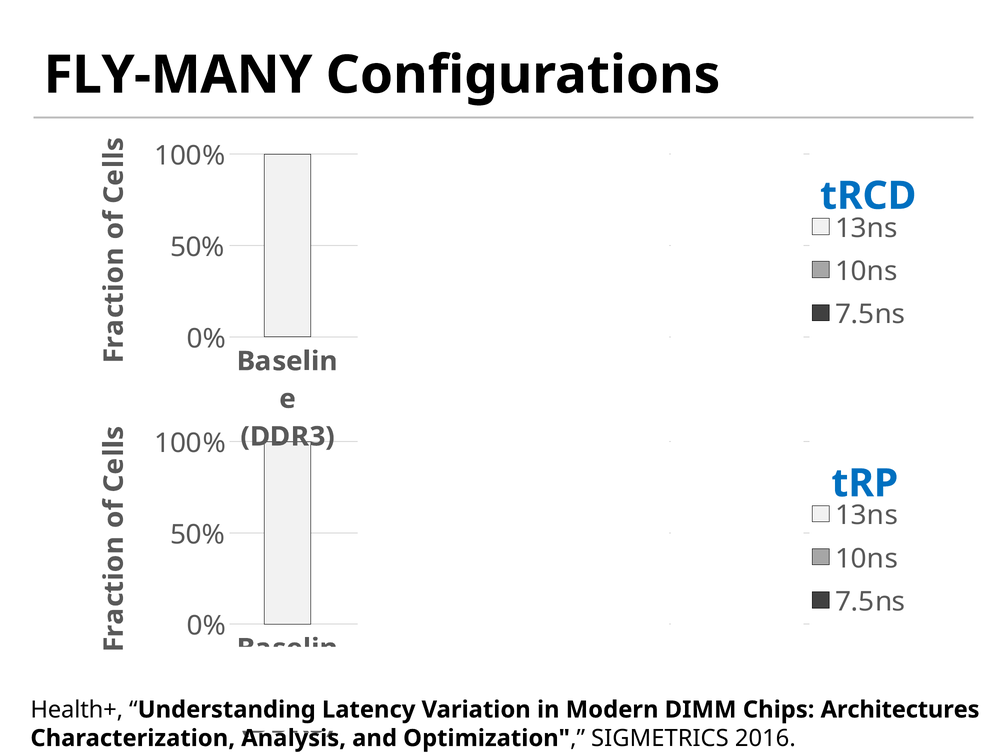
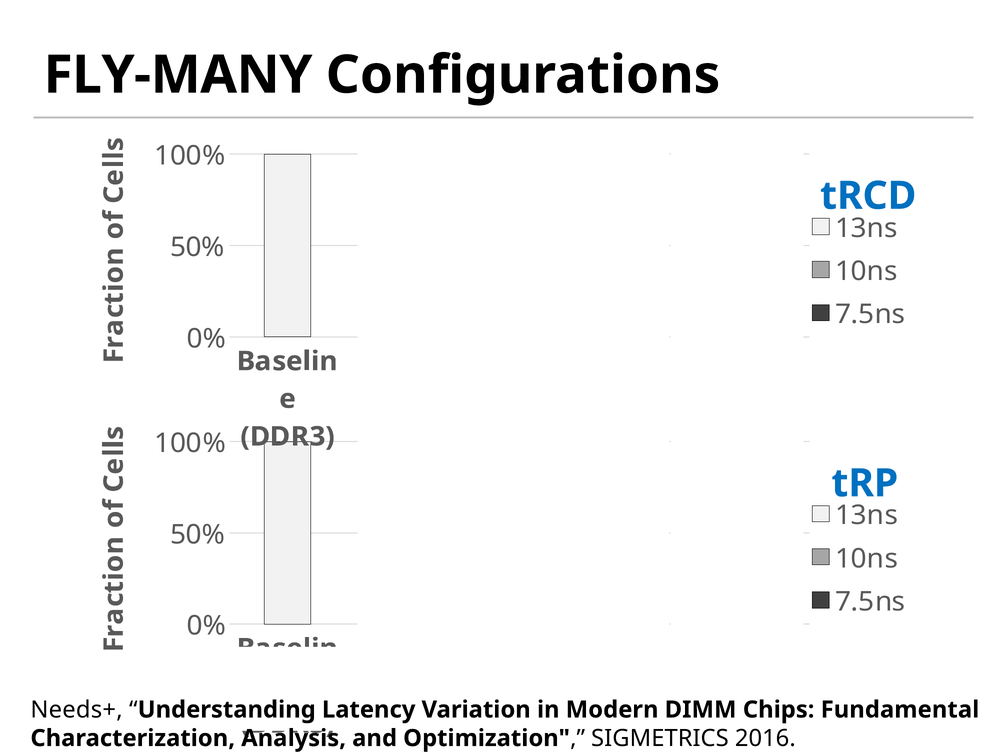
Health+: Health+ -> Needs+ (77, 709)
Architectures: Architectures -> Fundamental (900, 709)
